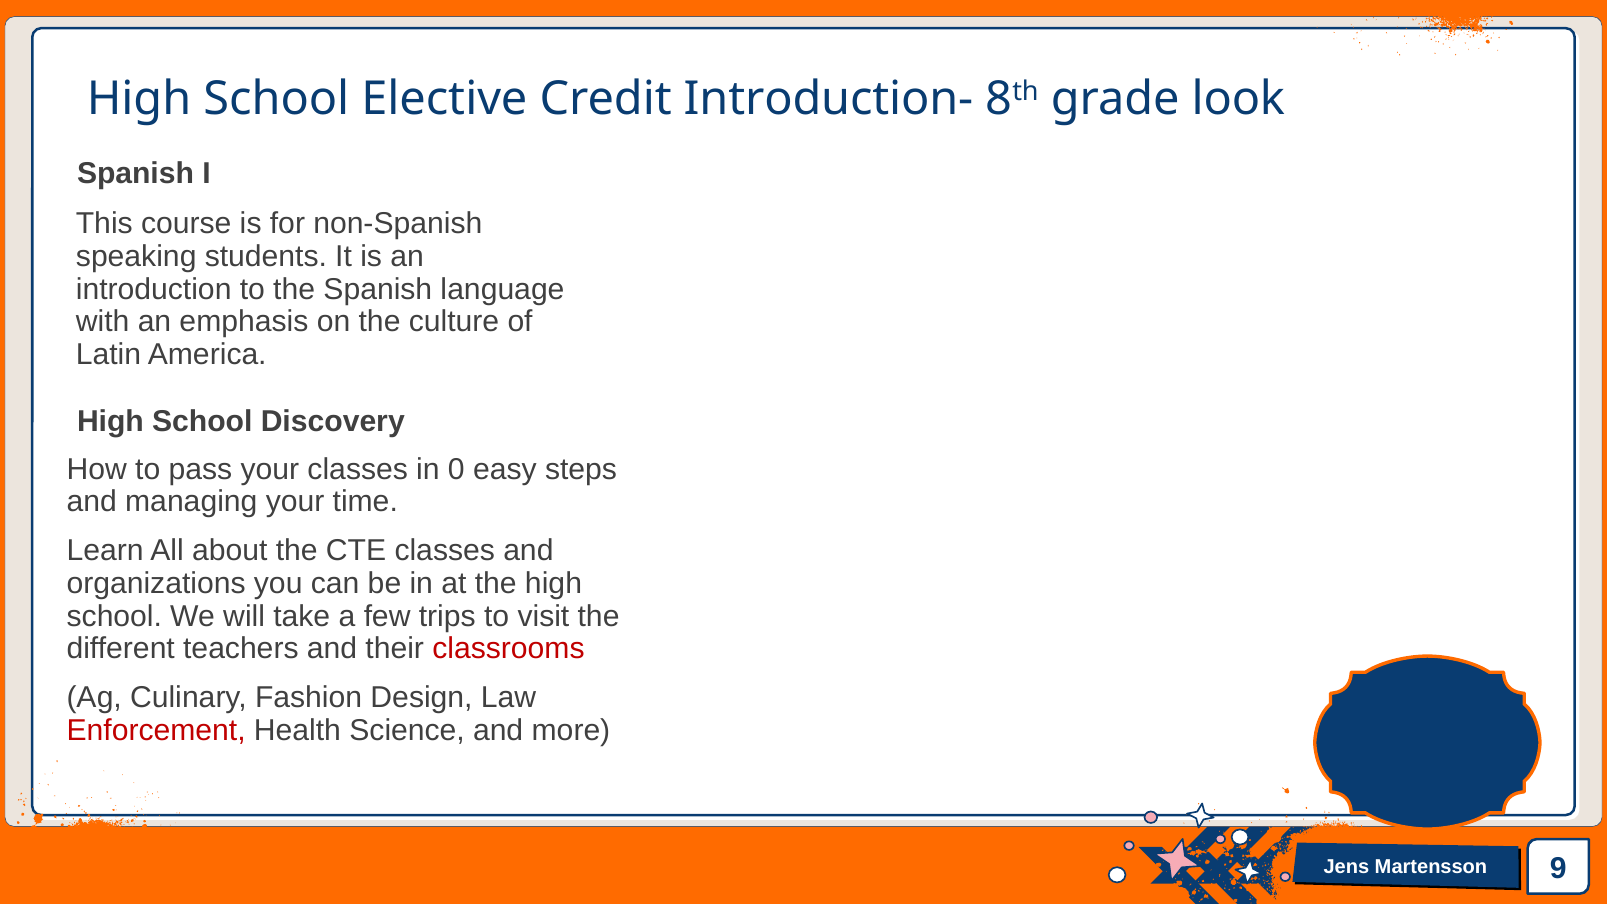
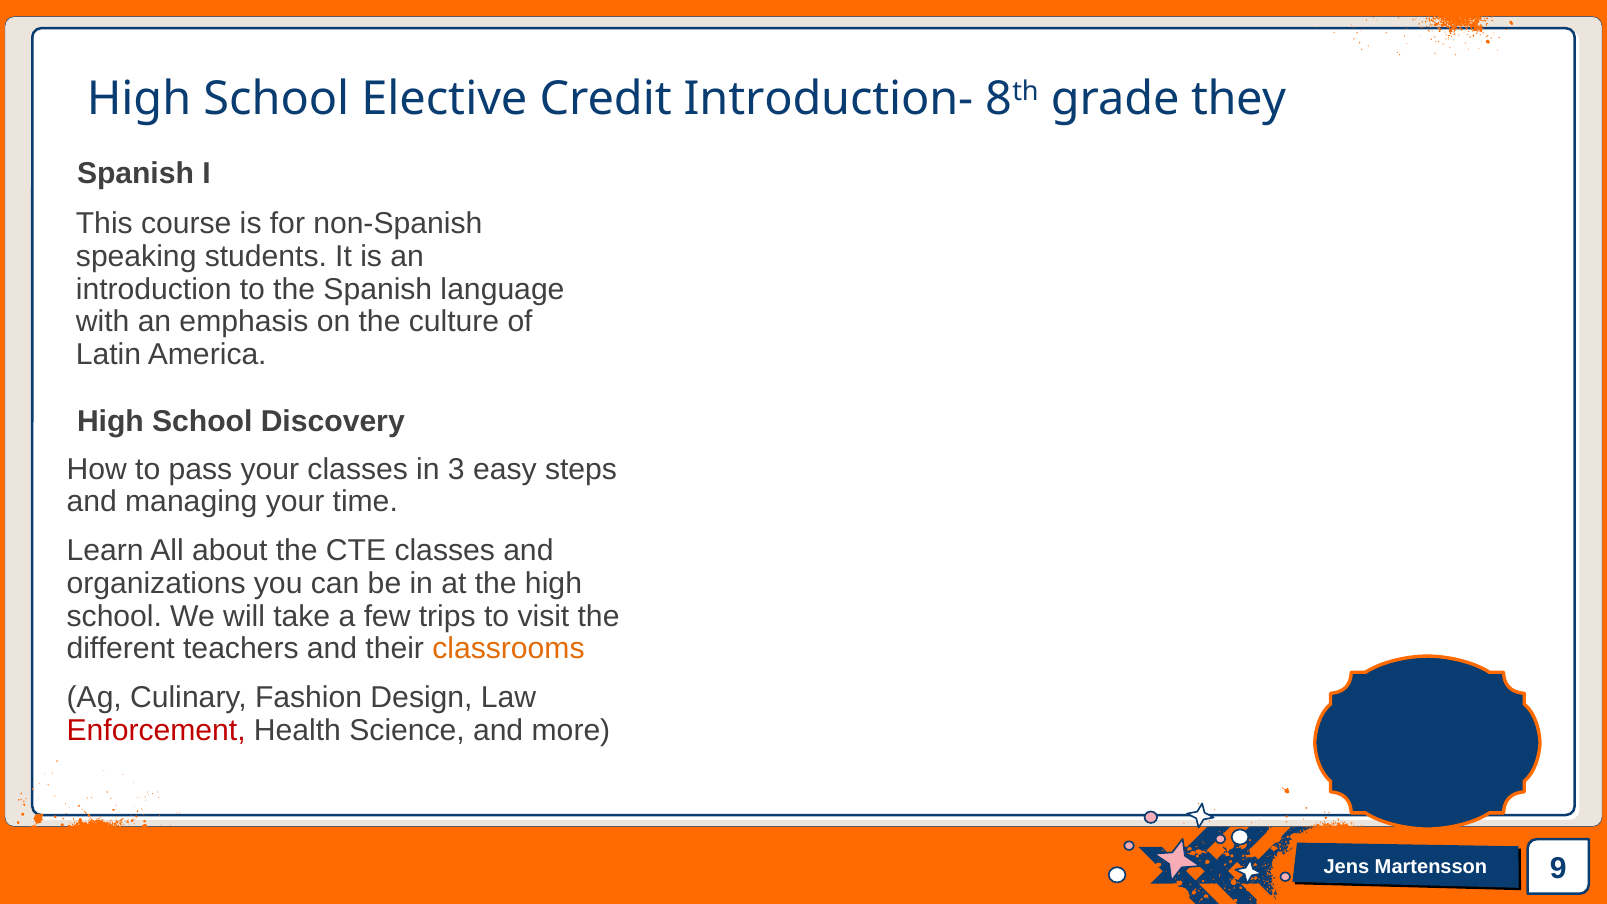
look: look -> they (1238, 99)
0: 0 -> 3 (456, 469)
classrooms colour: red -> orange (508, 649)
